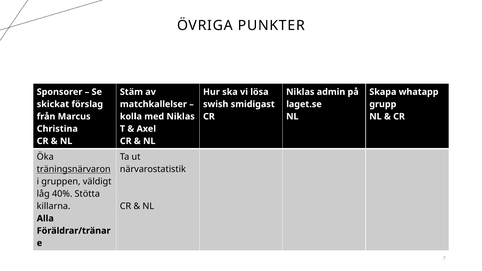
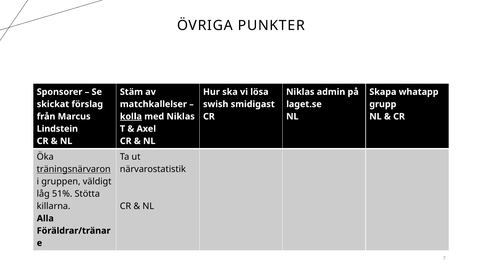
kolla underline: none -> present (131, 117)
Christina: Christina -> Lindstein (57, 129)
40%: 40% -> 51% (62, 194)
